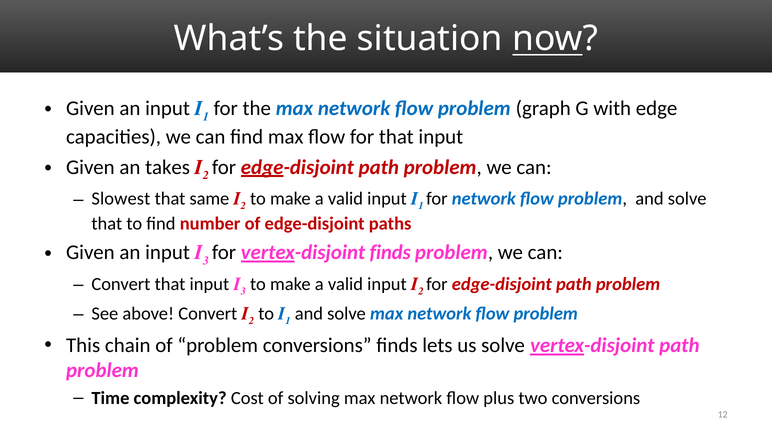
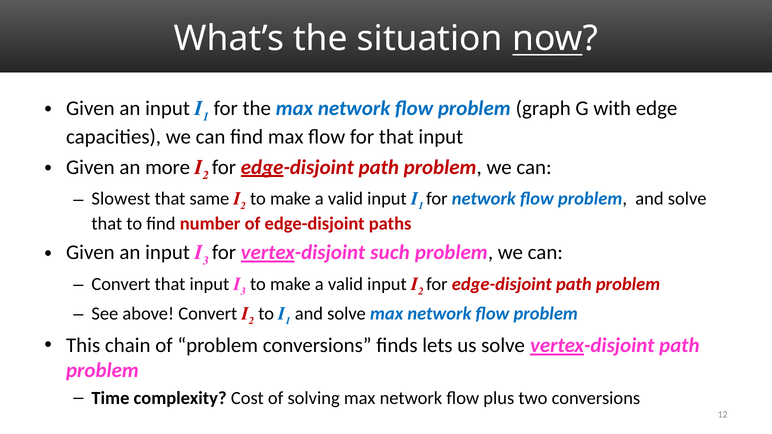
takes: takes -> more (168, 167)
vertex-disjoint finds: finds -> such (390, 253)
